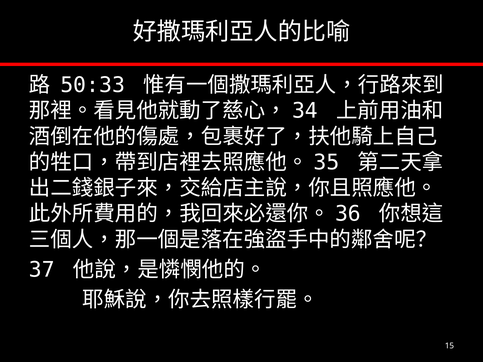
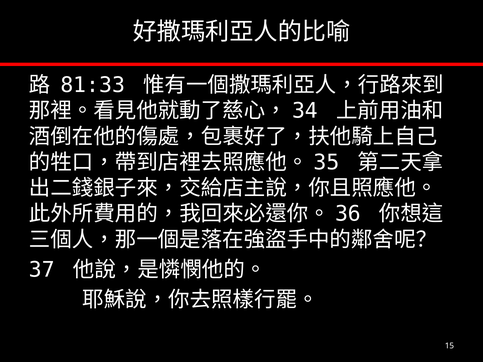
50:33: 50:33 -> 81:33 (93, 85)
